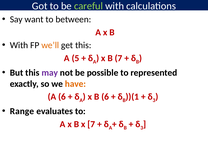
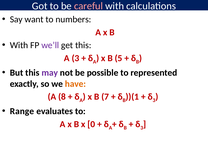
careful colour: light green -> pink (88, 6)
between: between -> numbers (73, 19)
we’ll colour: orange -> purple (50, 45)
A 5: 5 -> 3 (75, 58)
B 7: 7 -> 5 (119, 58)
A 6: 6 -> 8 (62, 97)
B 6: 6 -> 7 (105, 97)
x 7: 7 -> 0 (91, 124)
